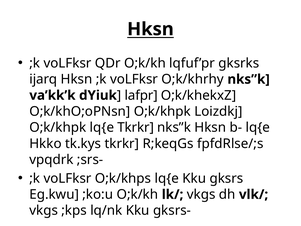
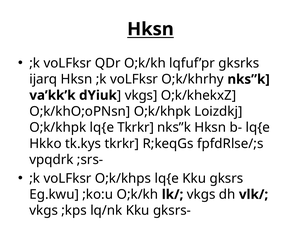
lafpr: lafpr -> vkgs (141, 95)
